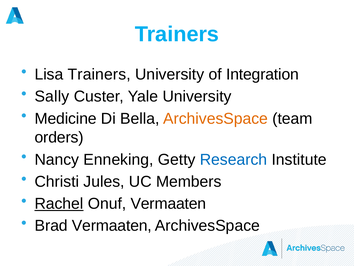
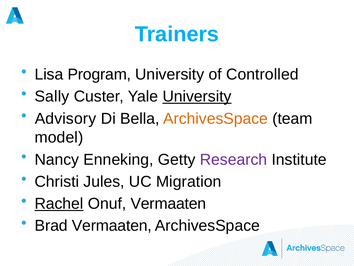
Lisa Trainers: Trainers -> Program (99, 74)
Integration: Integration -> Controlled (262, 74)
University underline: none -> present (197, 96)
Medicine: Medicine -> Advisory (65, 118)
orders: orders -> model (59, 137)
Research colour: blue -> purple (234, 159)
Members: Members -> Migration (189, 181)
